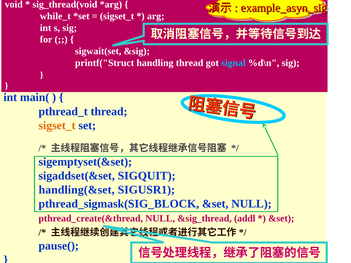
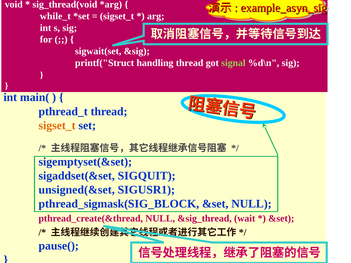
signal colour: light blue -> light green (233, 63)
handling(&set: handling(&set -> unsigned(&set (77, 190)
addl: addl -> wait (245, 219)
